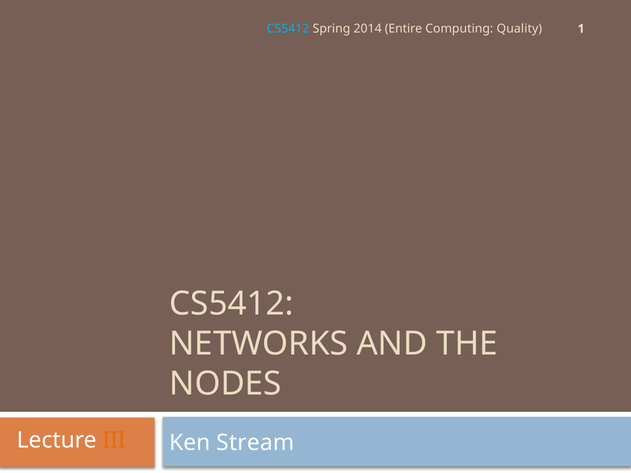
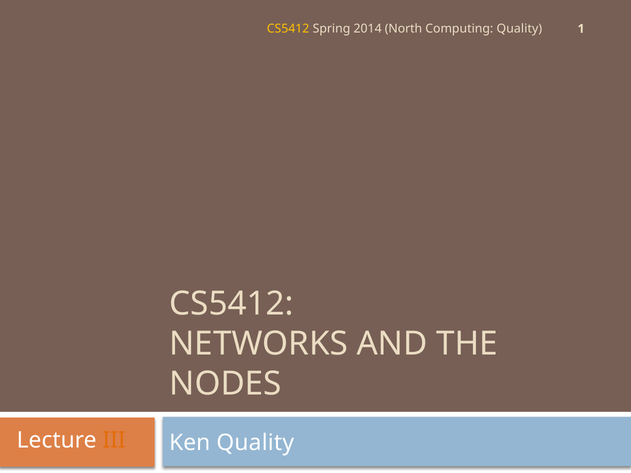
CS5412 colour: light blue -> yellow (288, 29)
Entire: Entire -> North (403, 29)
Ken Stream: Stream -> Quality (255, 443)
